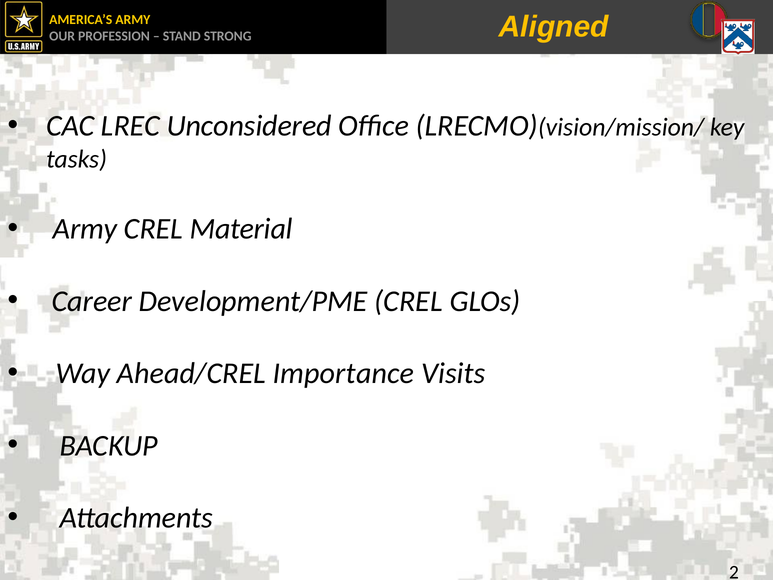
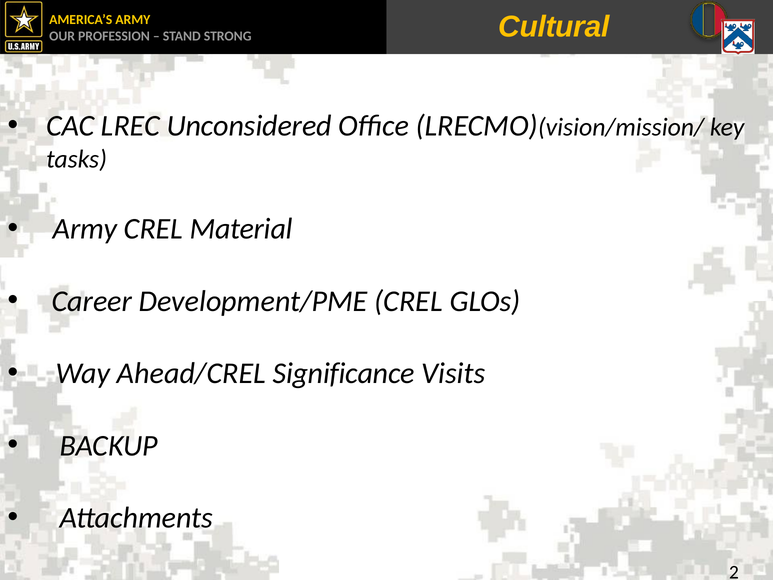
Aligned: Aligned -> Cultural (554, 27)
Importance: Importance -> Significance (344, 373)
